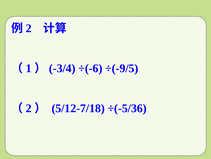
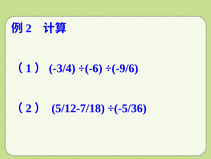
÷(-9/5: ÷(-9/5 -> ÷(-9/6 (122, 68)
